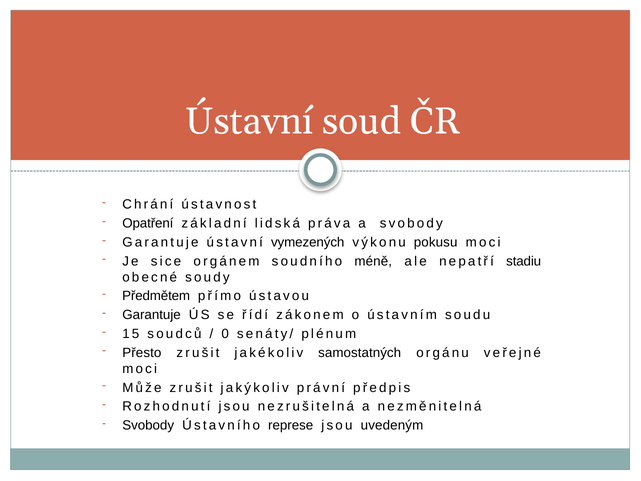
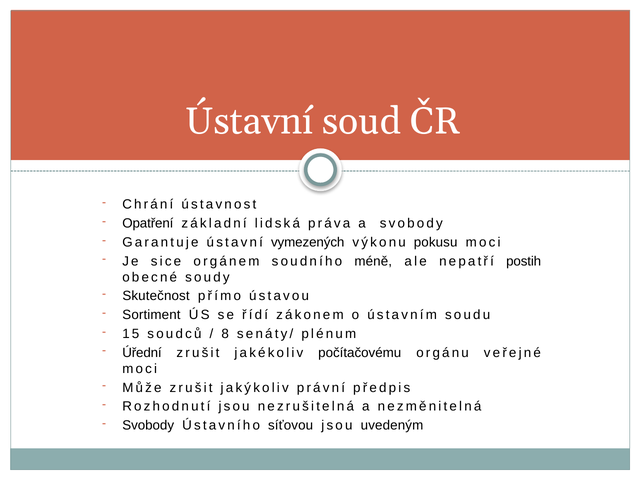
stadiu: stadiu -> postih (524, 261)
Předmětem: Předmětem -> Skutečnost (156, 296)
Garantuje: Garantuje -> Sortiment (151, 315)
0: 0 -> 8 (225, 334)
Přesto: Přesto -> Úřední (142, 353)
samostatných: samostatných -> počítačovému (360, 353)
represe: represe -> síťovou (291, 425)
